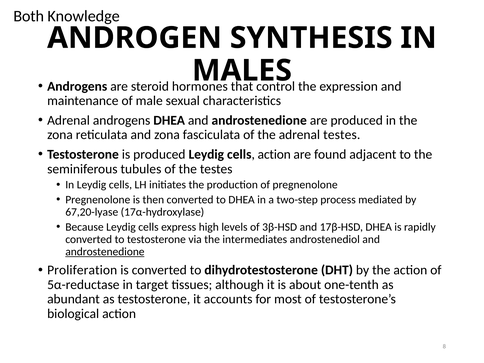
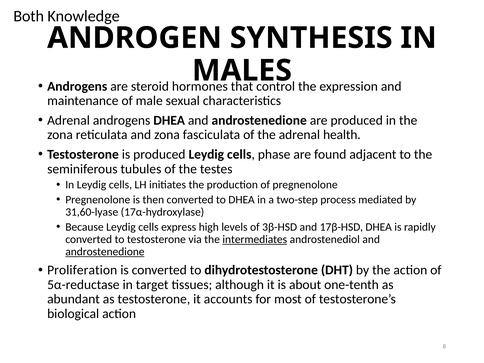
adrenal testes: testes -> health (342, 135)
cells action: action -> phase (274, 154)
67,20-lyase: 67,20-lyase -> 31,60-lyase (92, 212)
intermediates underline: none -> present (255, 239)
